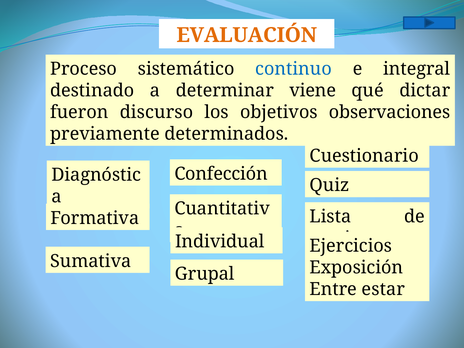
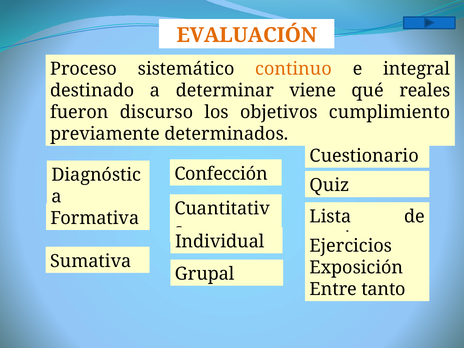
continuo colour: blue -> orange (294, 69)
dictar: dictar -> reales (425, 91)
observaciones: observaciones -> cumplimiento (390, 112)
estar: estar -> tanto (384, 289)
